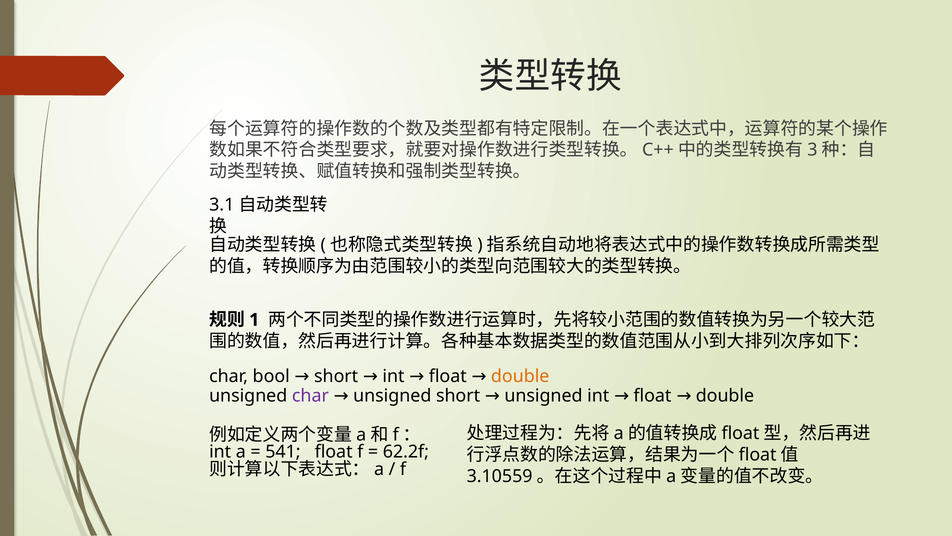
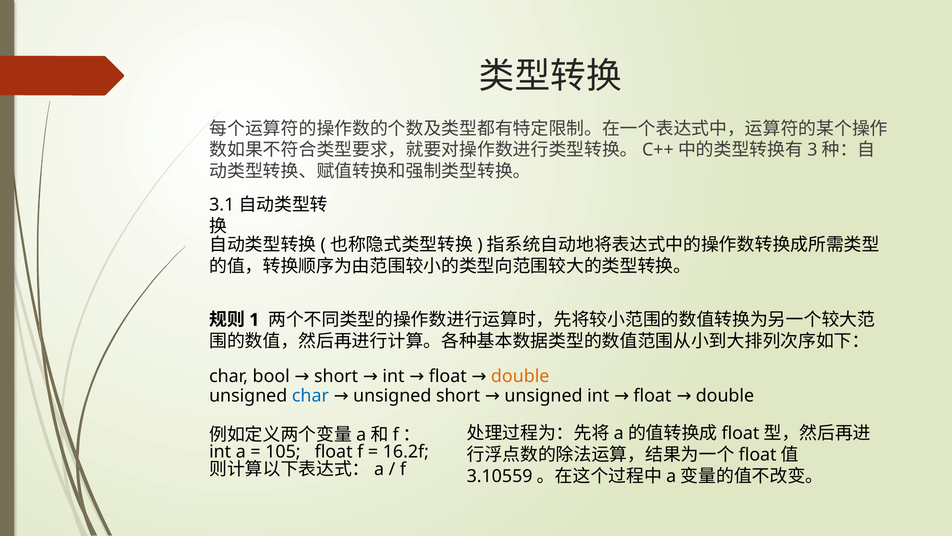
char colour: purple -> blue (310, 395)
541: 541 -> 105 (283, 452)
62.2f: 62.2f -> 16.2f (406, 452)
